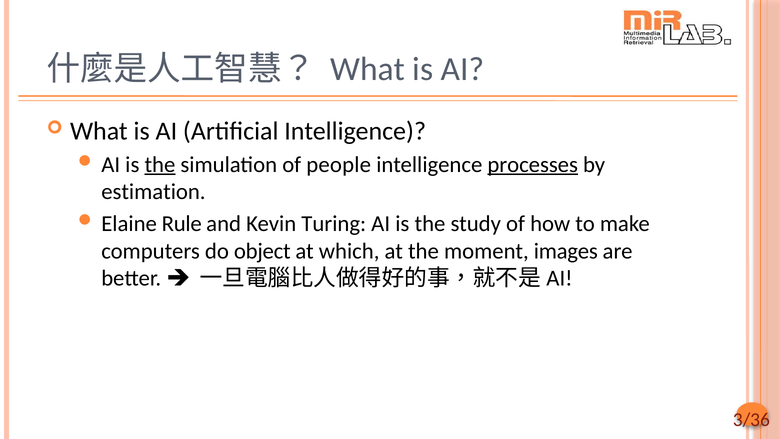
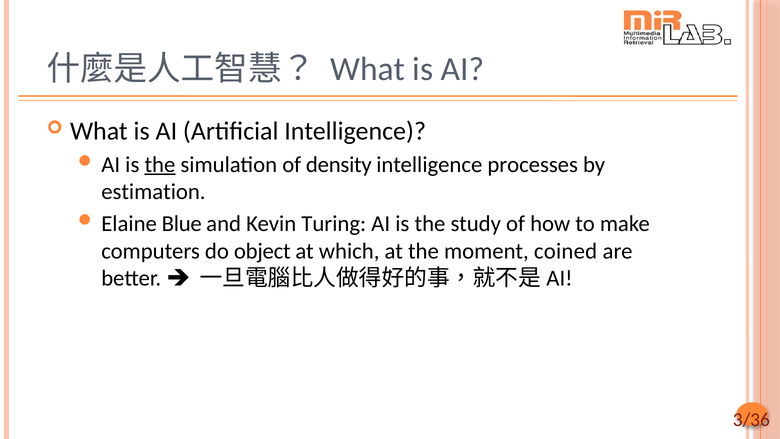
people: people -> density (339, 165)
processes underline: present -> none (533, 165)
Rule: Rule -> Blue (182, 224)
images: images -> coined (566, 251)
